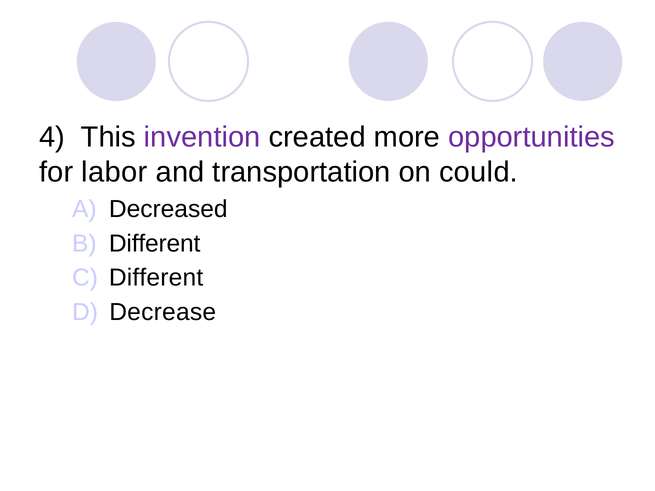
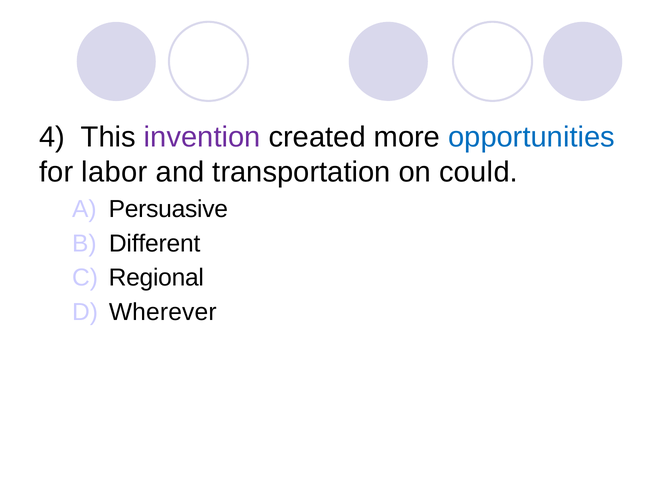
opportunities colour: purple -> blue (532, 137)
Decreased: Decreased -> Persuasive (168, 209)
Different: Different -> Regional (156, 278)
Decrease: Decrease -> Wherever (163, 312)
